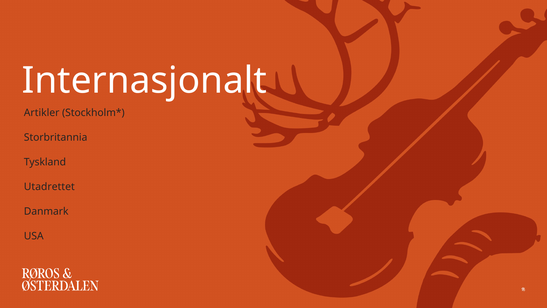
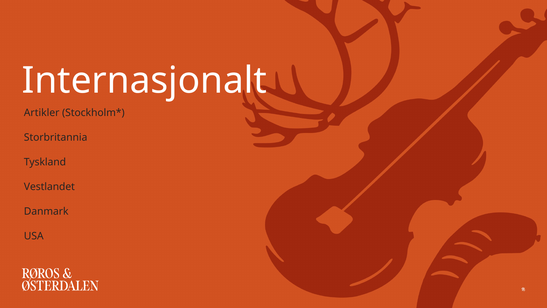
Utadrettet: Utadrettet -> Vestlandet (49, 187)
